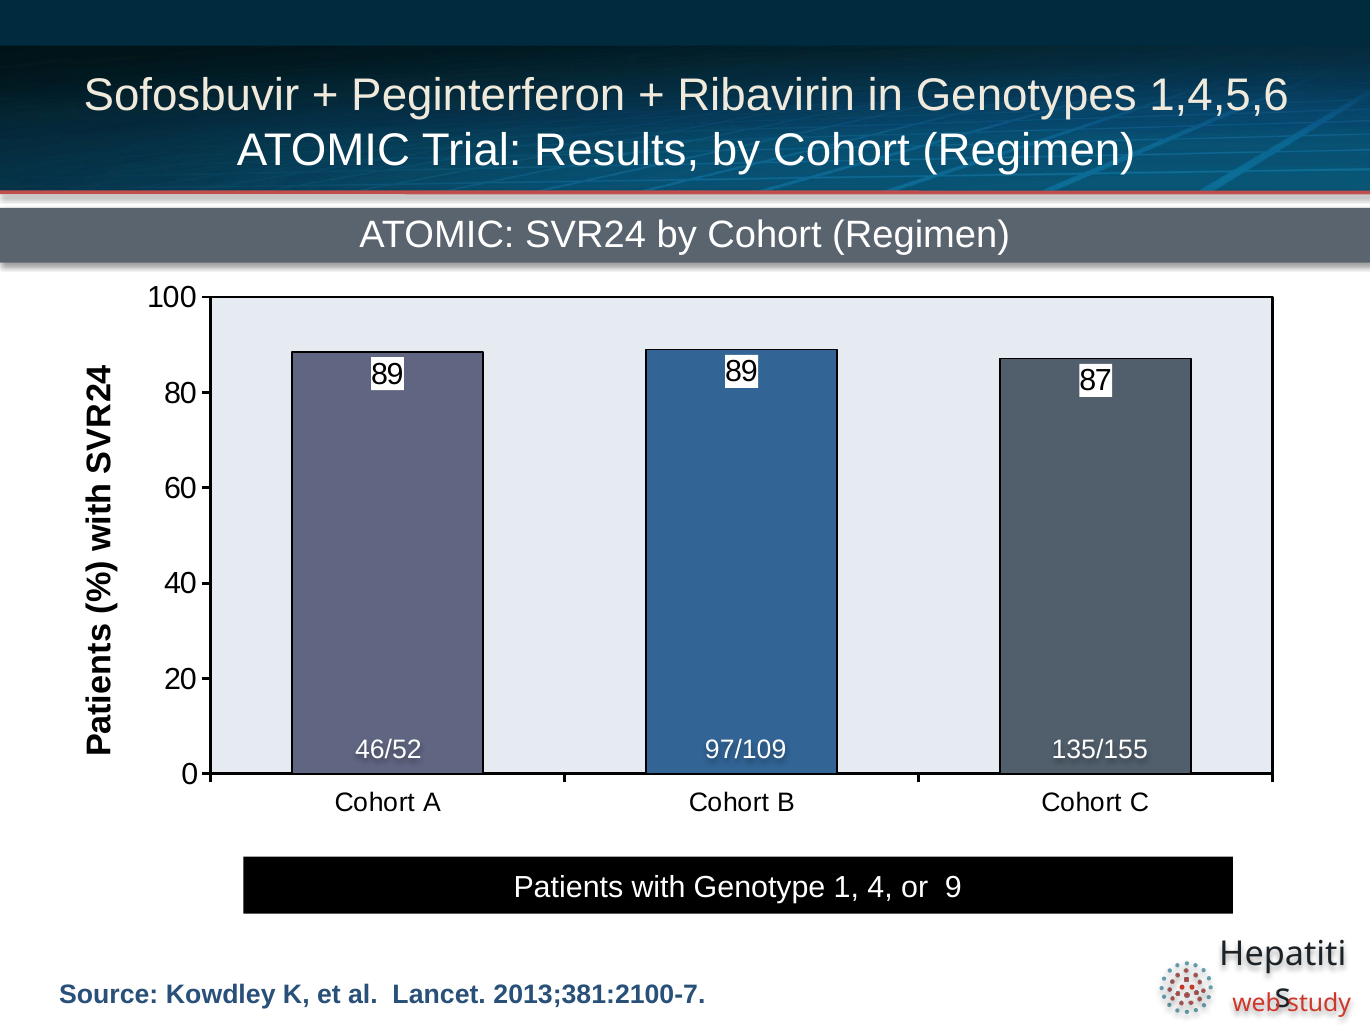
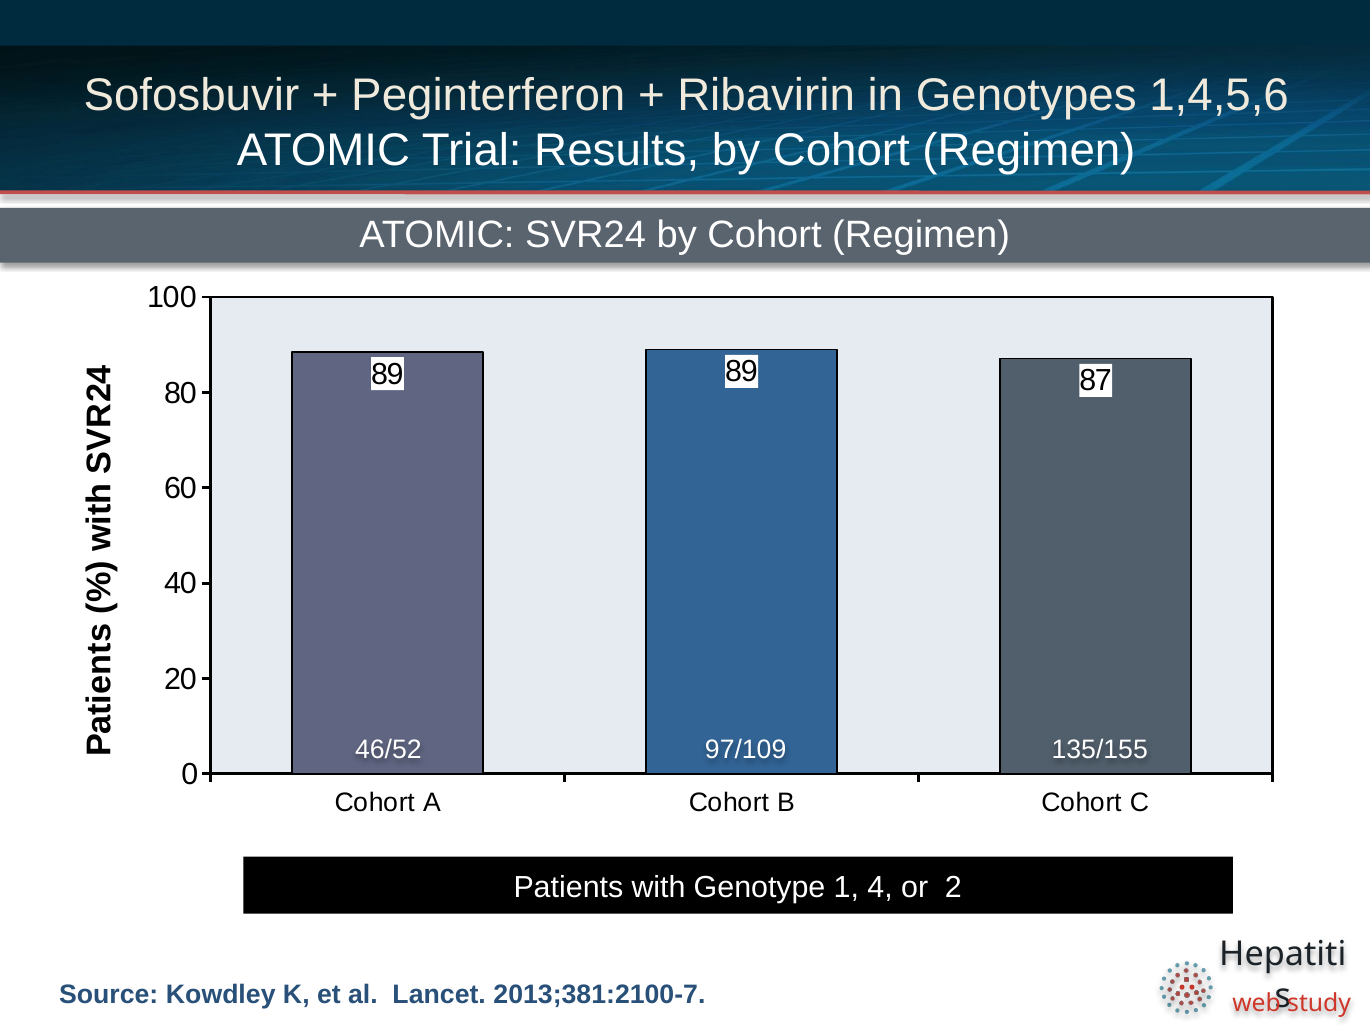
or 9: 9 -> 2 (953, 887)
